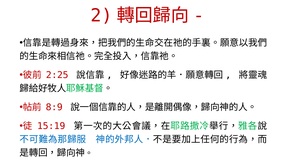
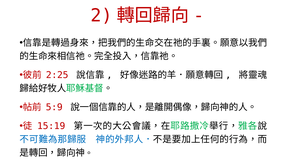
8:9: 8:9 -> 5:9 (54, 108)
